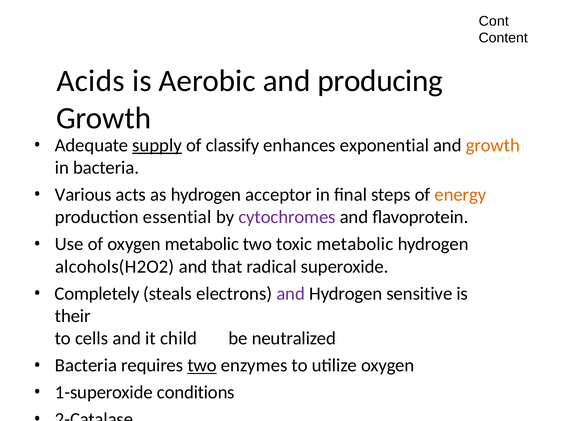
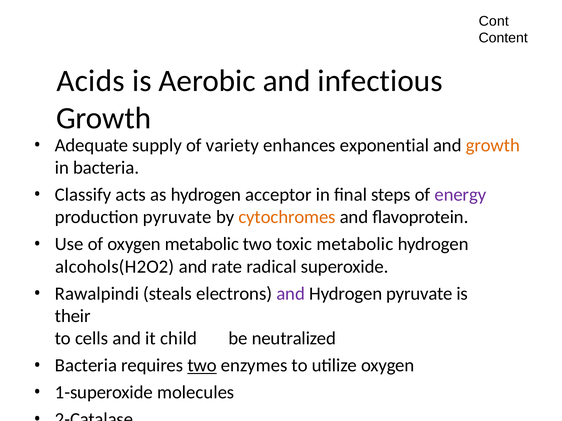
producing: producing -> infectious (380, 81)
supply underline: present -> none (157, 145)
classify: classify -> variety (232, 145)
Various: Various -> Classify (83, 195)
energy colour: orange -> purple (460, 195)
production essential: essential -> pyruvate (177, 217)
cytochromes colour: purple -> orange (287, 217)
that: that -> rate (227, 267)
Completely: Completely -> Rawalpindi (97, 294)
Hydrogen sensitive: sensitive -> pyruvate (419, 294)
conditions: conditions -> molecules (196, 393)
